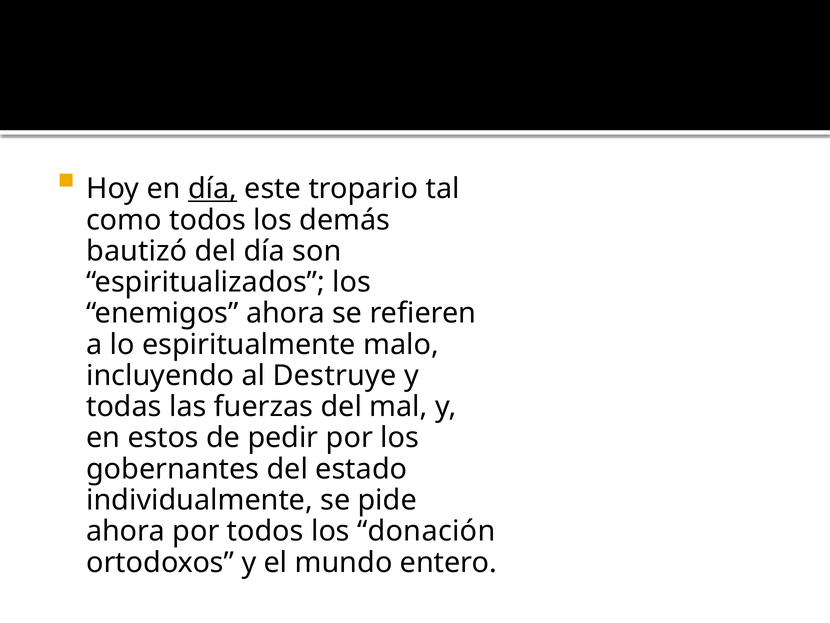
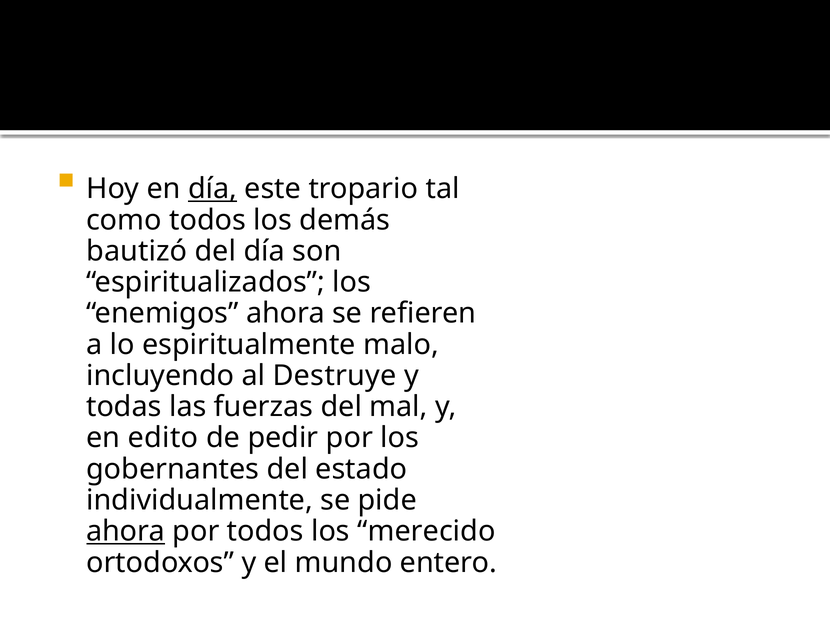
estos: estos -> edito (163, 438)
ahora underline: none -> present (126, 531)
donación: donación -> merecido (426, 531)
